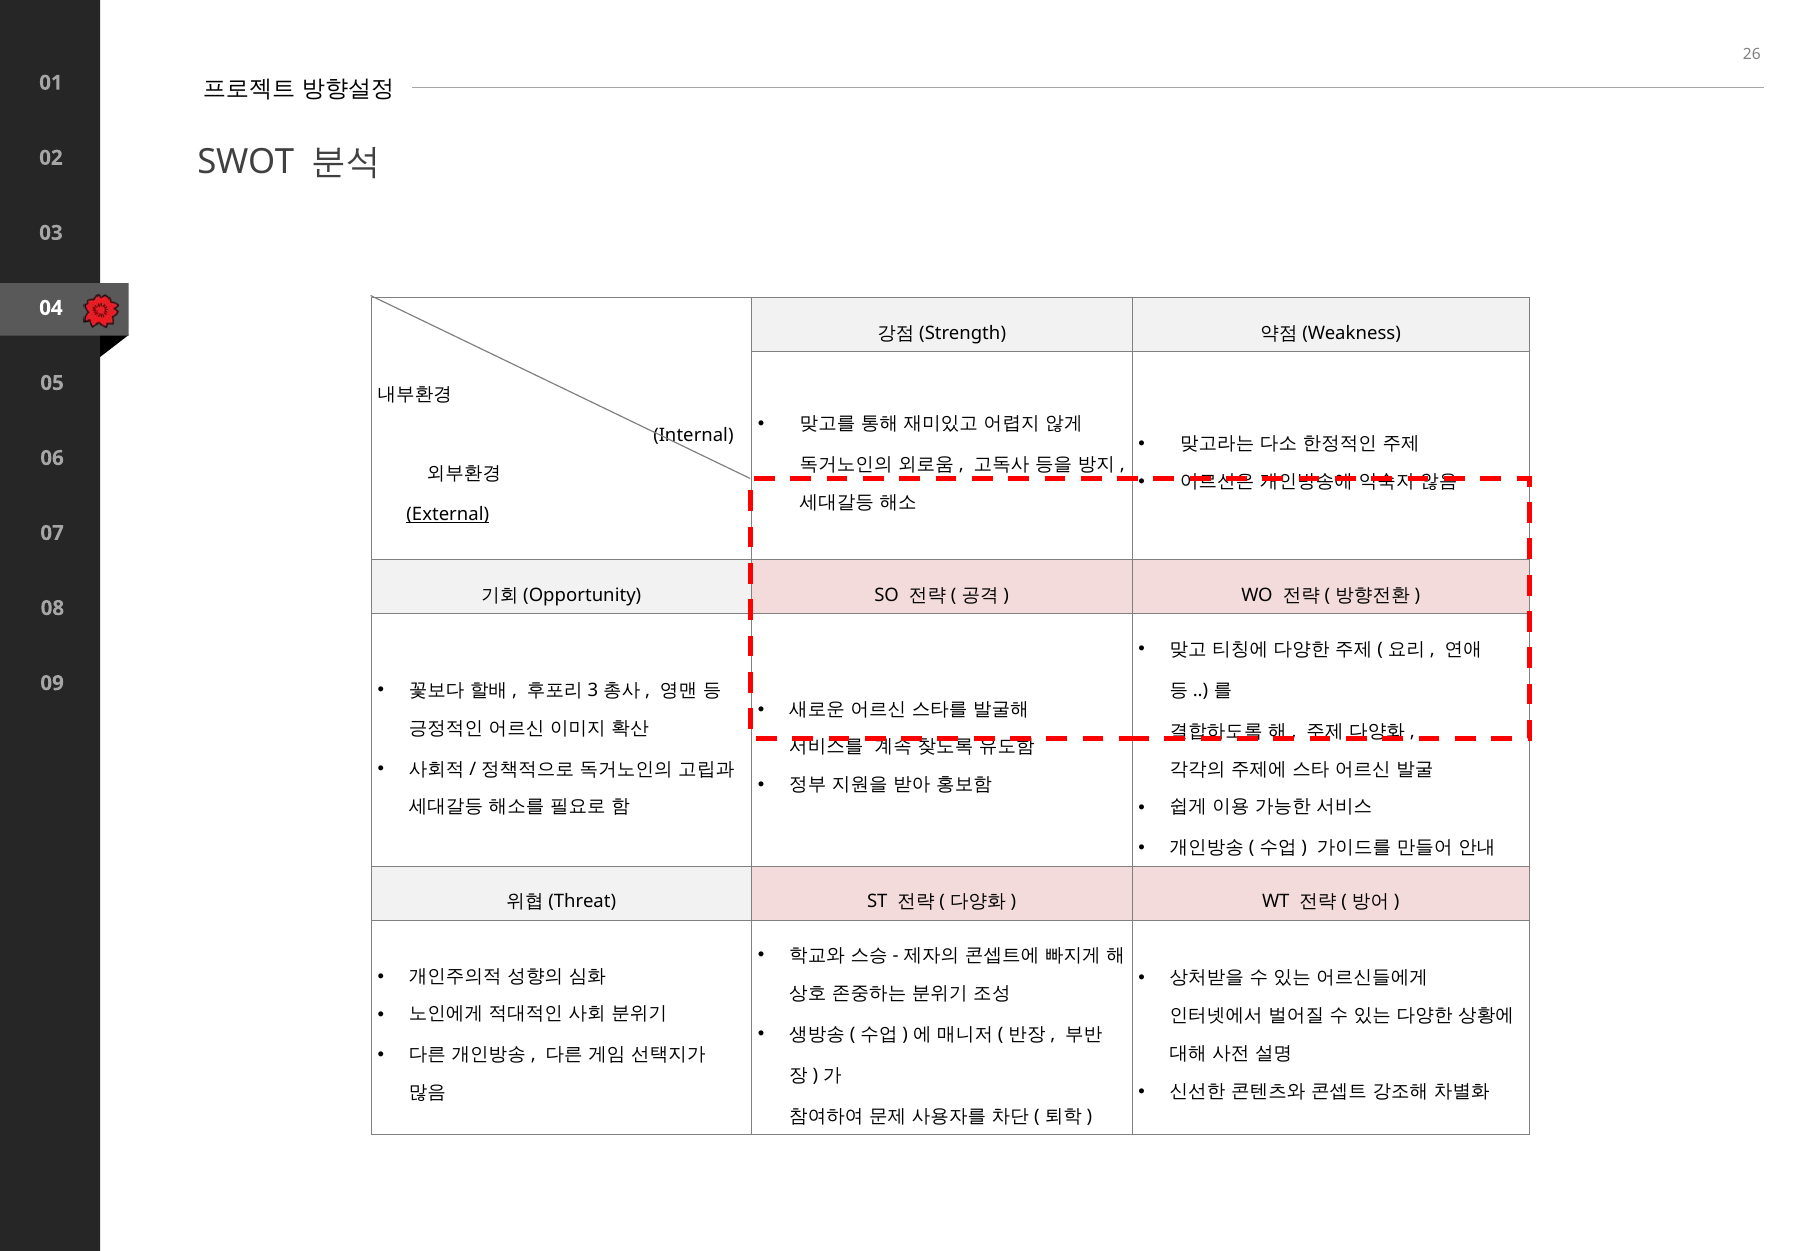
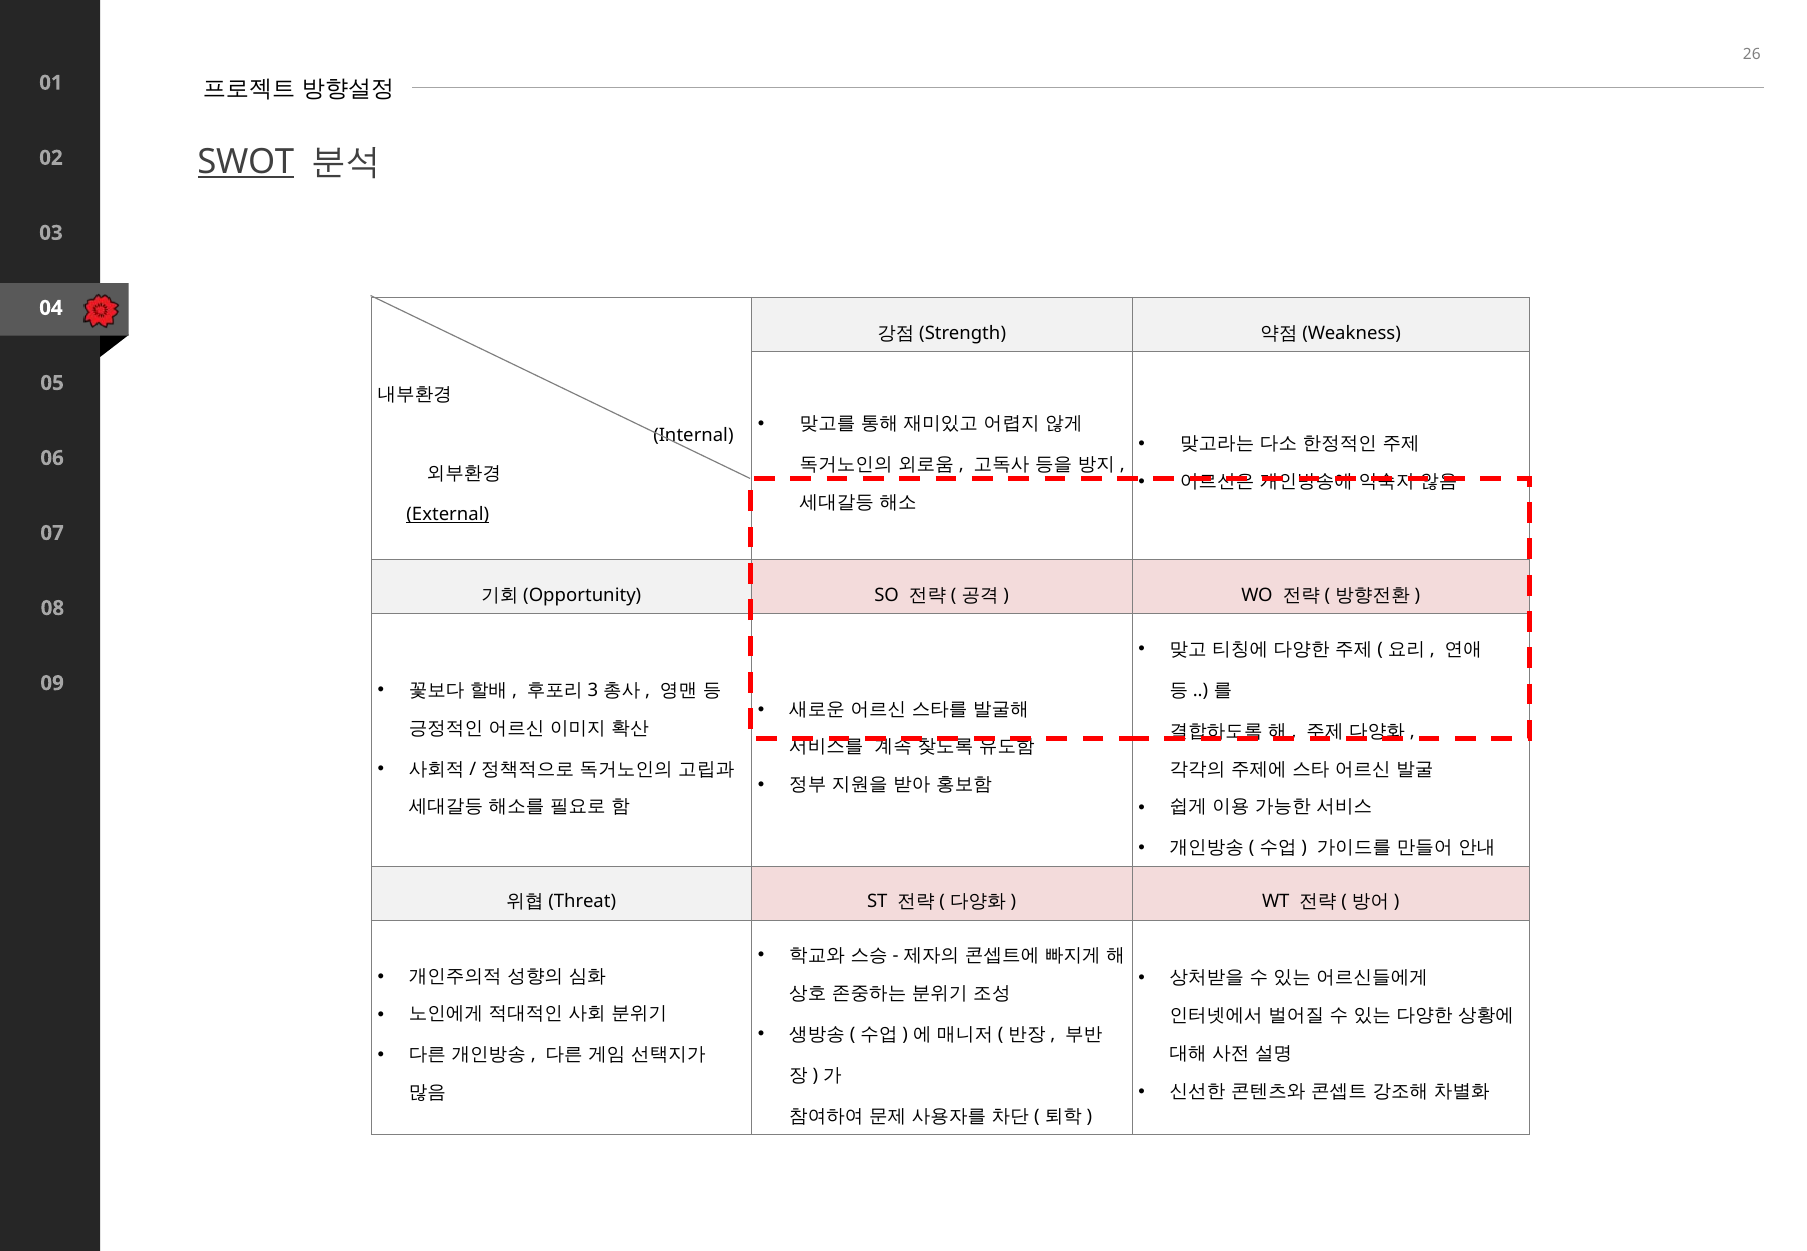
SWOT underline: none -> present (246, 162)
